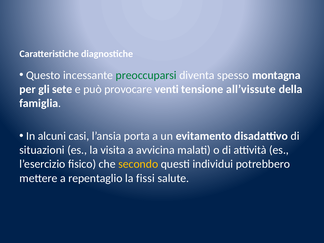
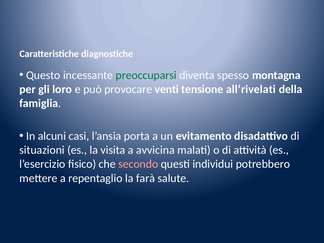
sete: sete -> loro (62, 89)
all’vissute: all’vissute -> all’rivelati (251, 89)
secondo colour: yellow -> pink (138, 164)
fissi: fissi -> farà (146, 178)
